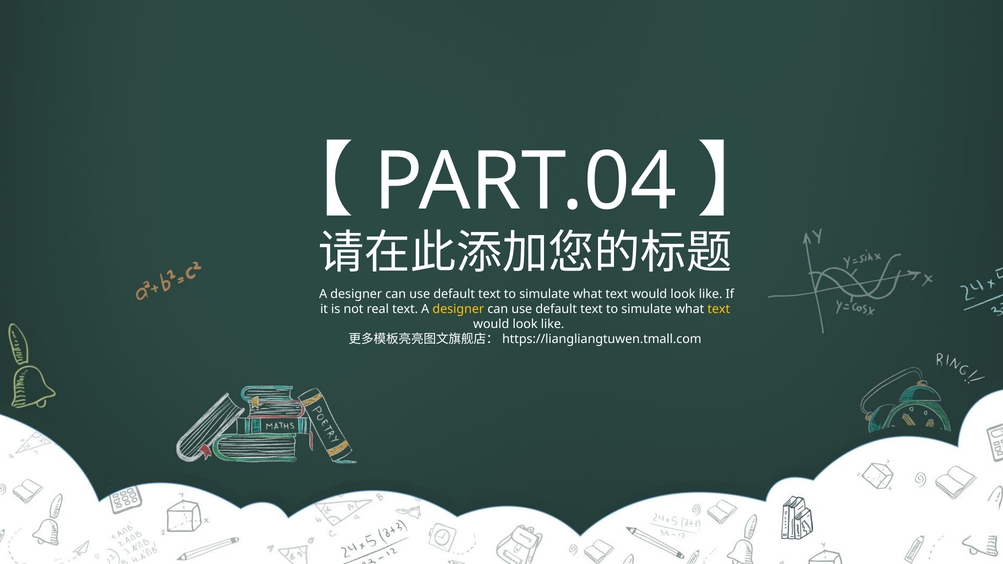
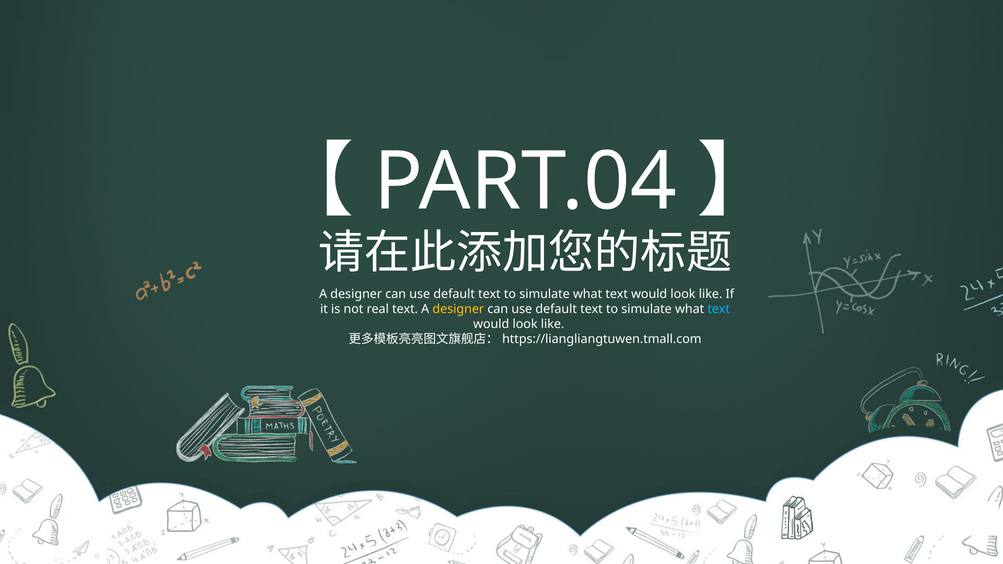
text colour: yellow -> light blue (719, 309)
